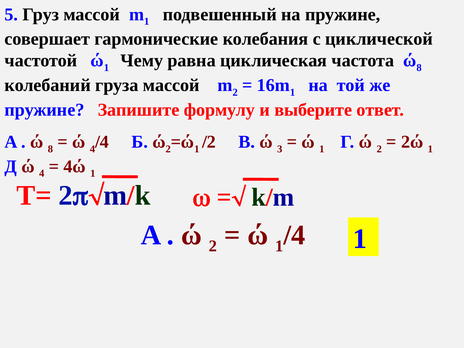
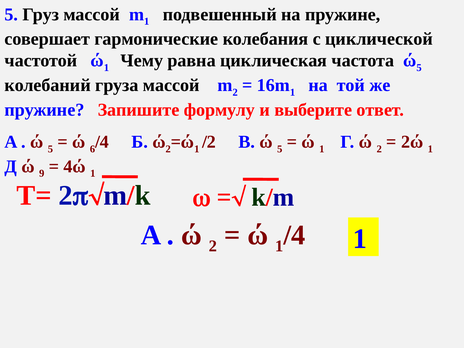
частота ώ 8: 8 -> 5 (419, 68)
8: 8 -> 5 (50, 149)
4: 4 -> 6 (92, 149)
В ώ 3: 3 -> 5 (280, 149)
Д ώ 4: 4 -> 9 (42, 174)
